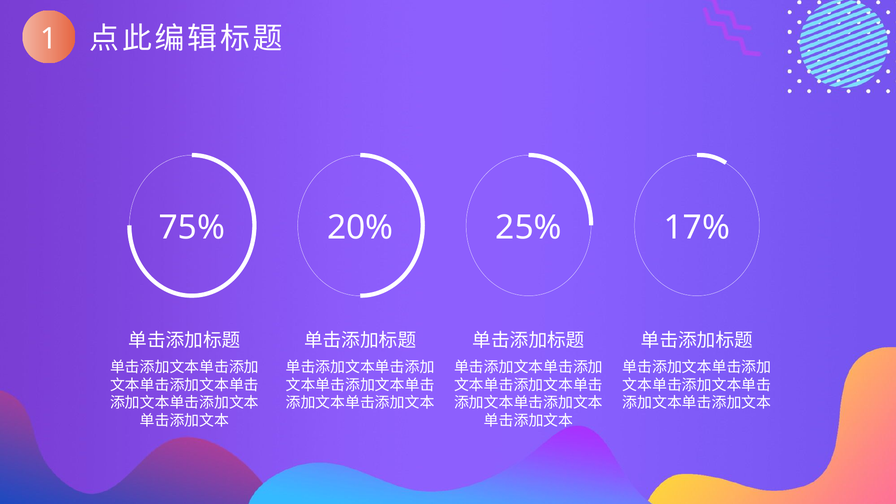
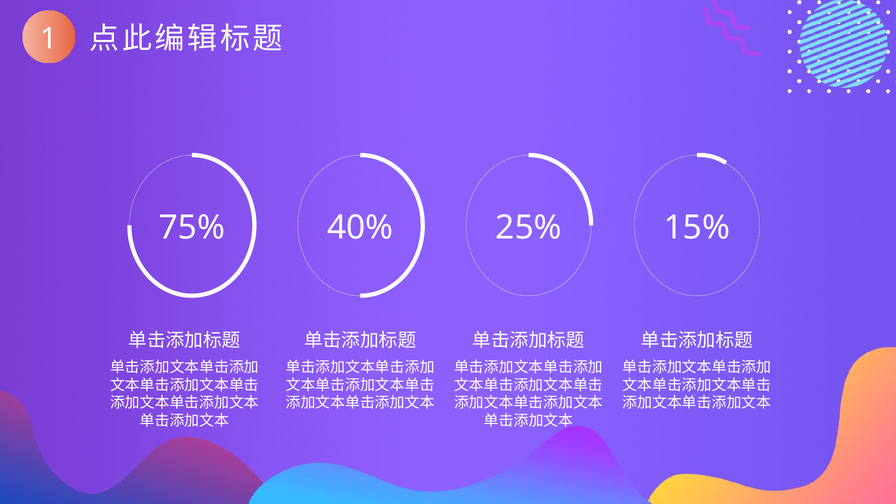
20%: 20% -> 40% (360, 228)
17%: 17% -> 15% (697, 228)
